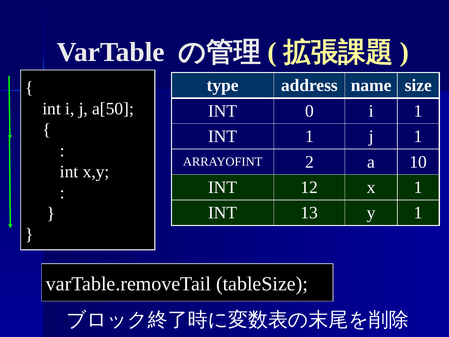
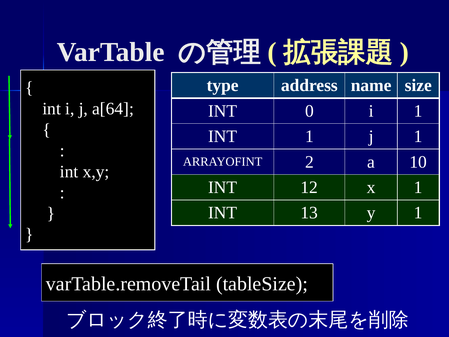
a[50: a[50 -> a[64 (113, 109)
